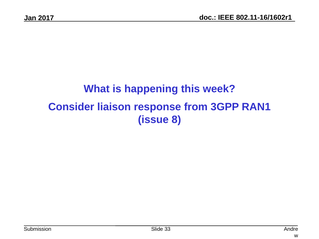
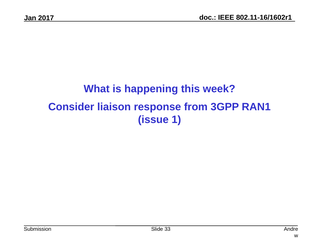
8: 8 -> 1 (176, 120)
